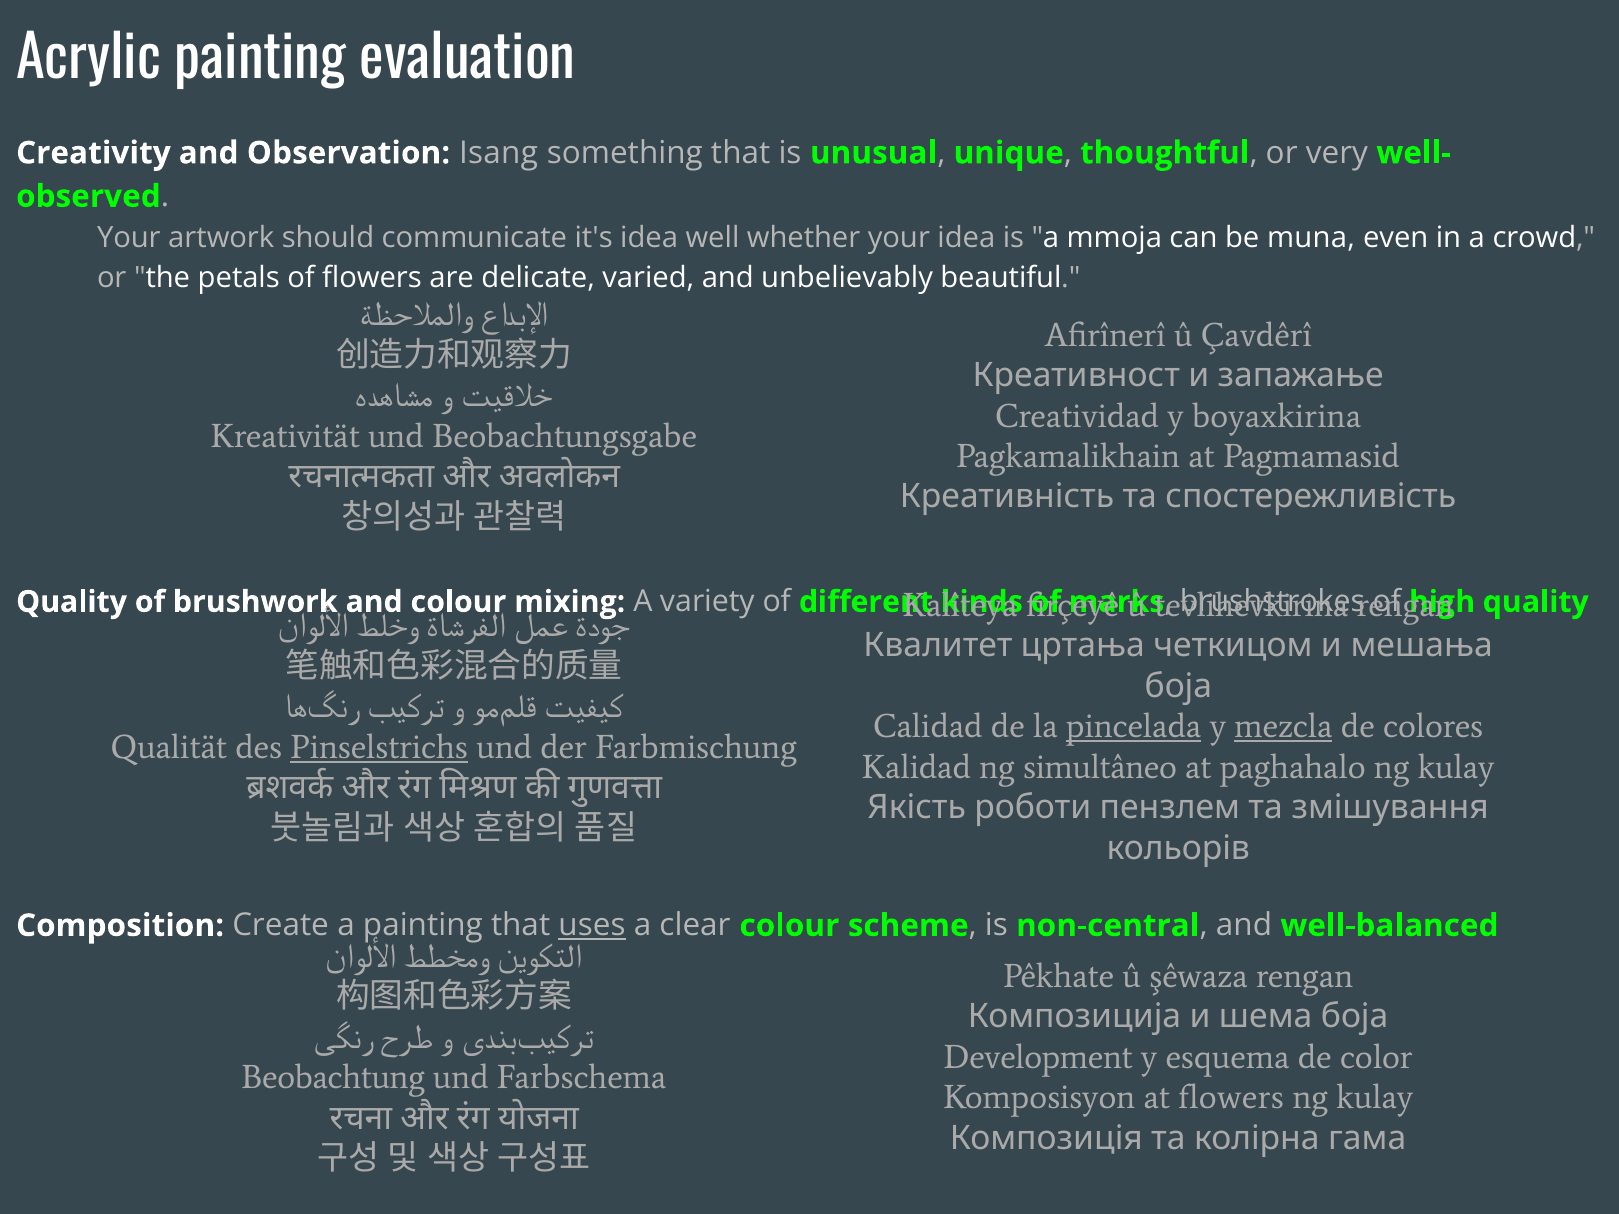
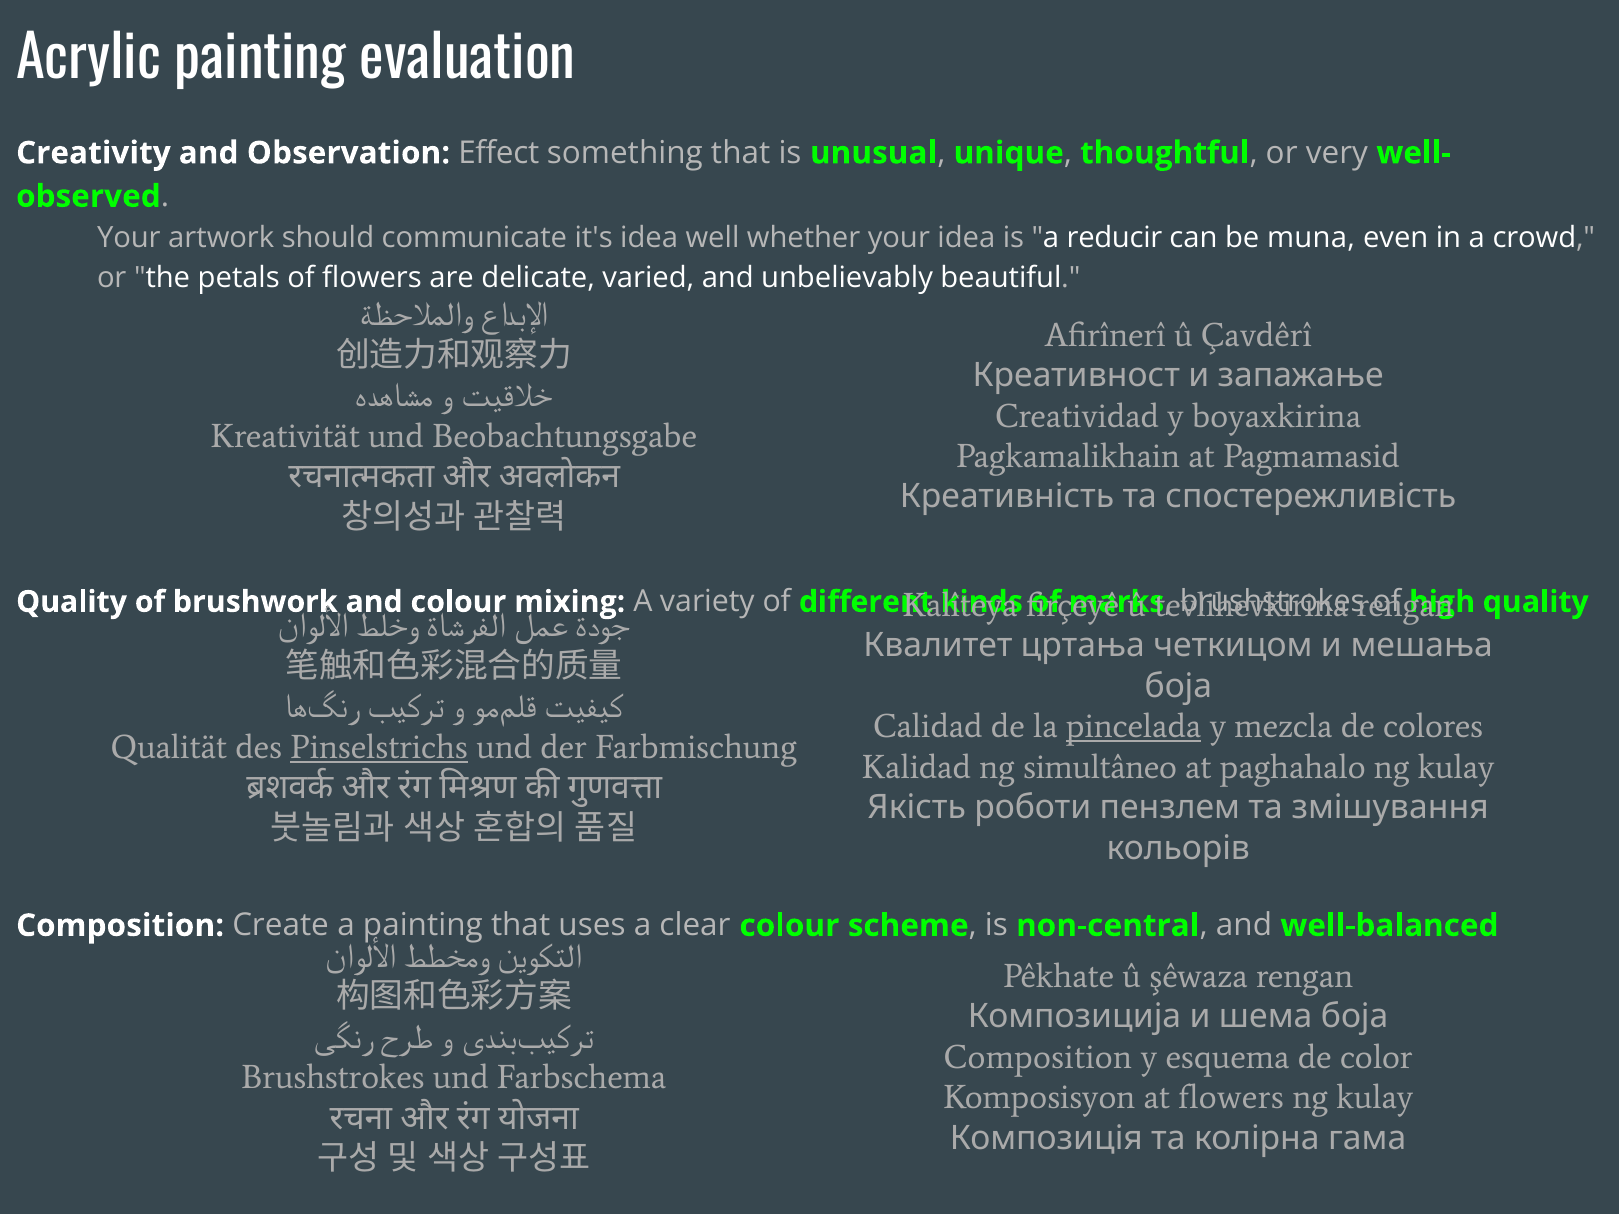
Isang: Isang -> Effect (499, 153)
mmoja: mmoja -> reducir (1114, 238)
mezcla underline: present -> none (1283, 727)
uses underline: present -> none (592, 926)
Development: Development -> Composition (1038, 1058)
Beobachtung: Beobachtung -> Brushstrokes (333, 1078)
